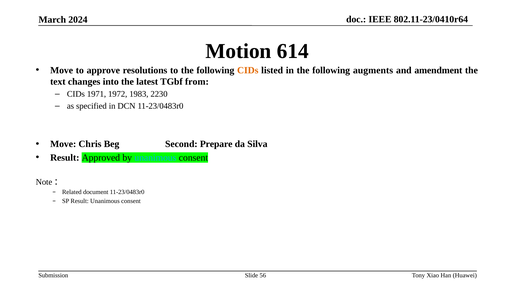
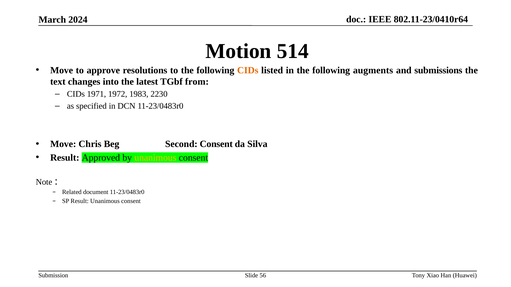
614: 614 -> 514 (293, 51)
amendment: amendment -> submissions (438, 70)
Second Prepare: Prepare -> Consent (216, 144)
unanimous colour: light blue -> yellow (155, 158)
